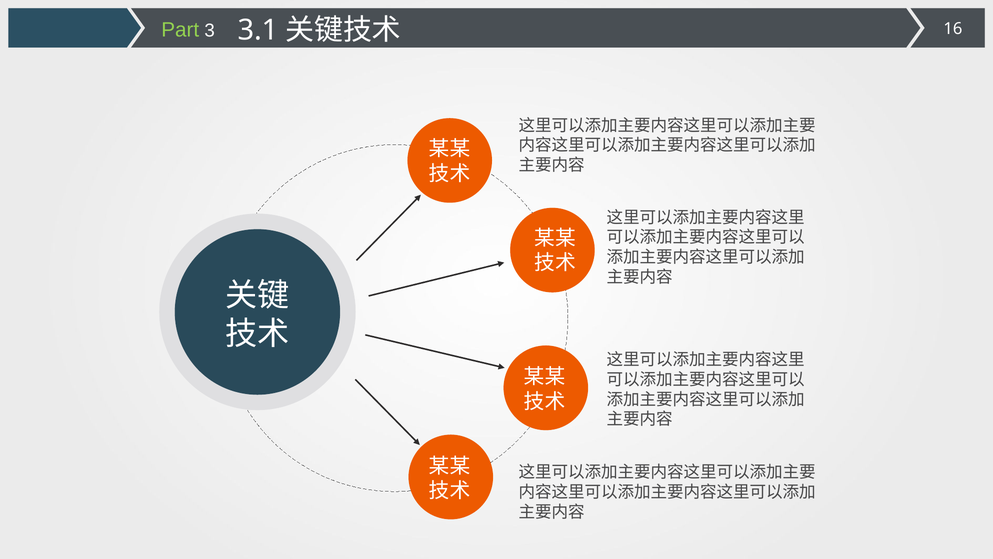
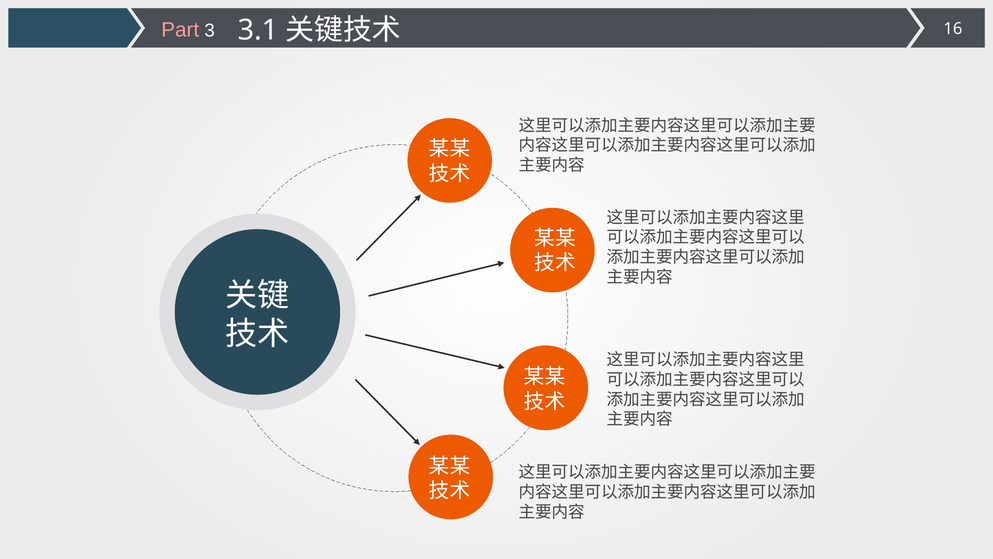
Part colour: light green -> pink (180, 30)
